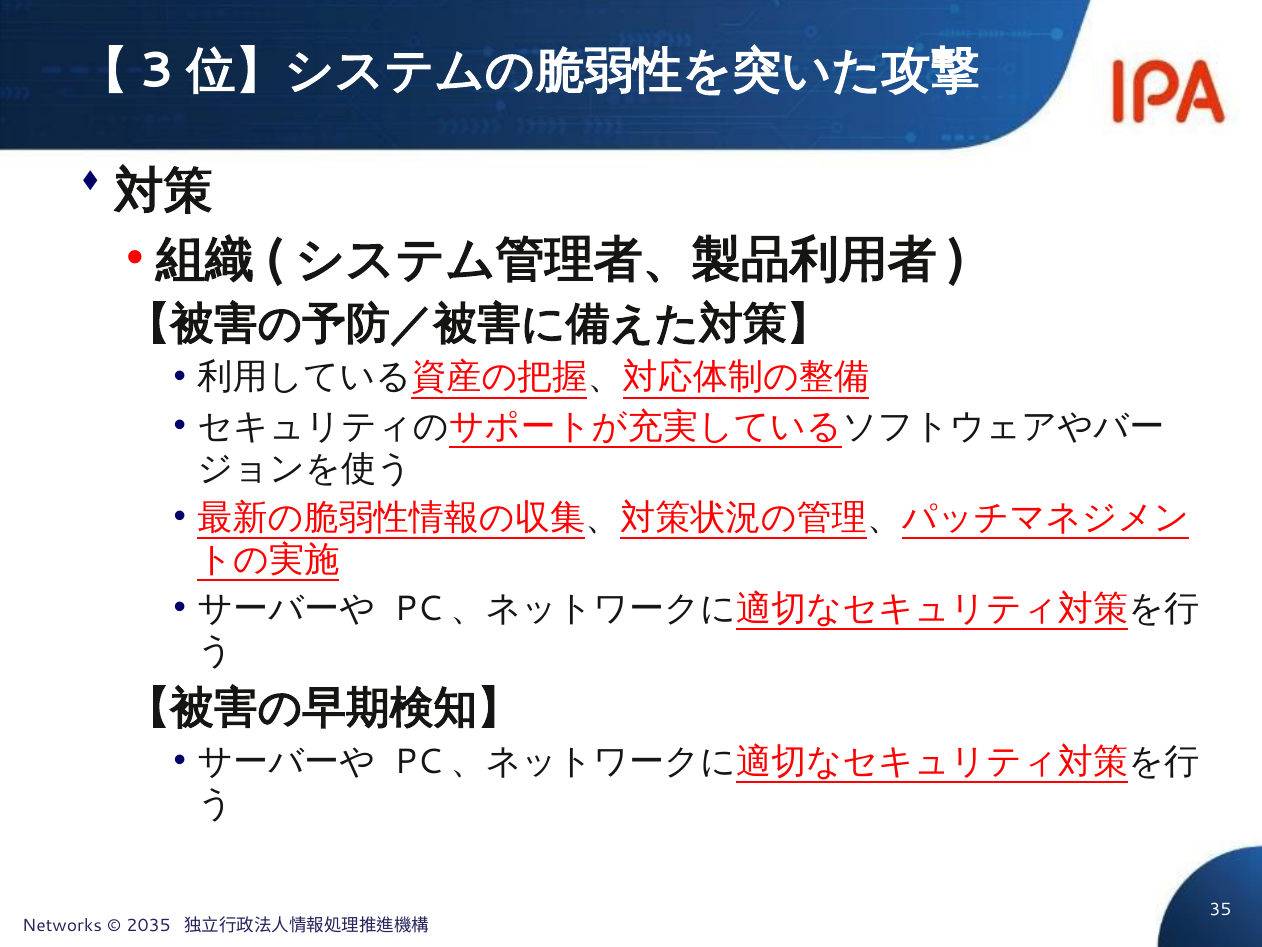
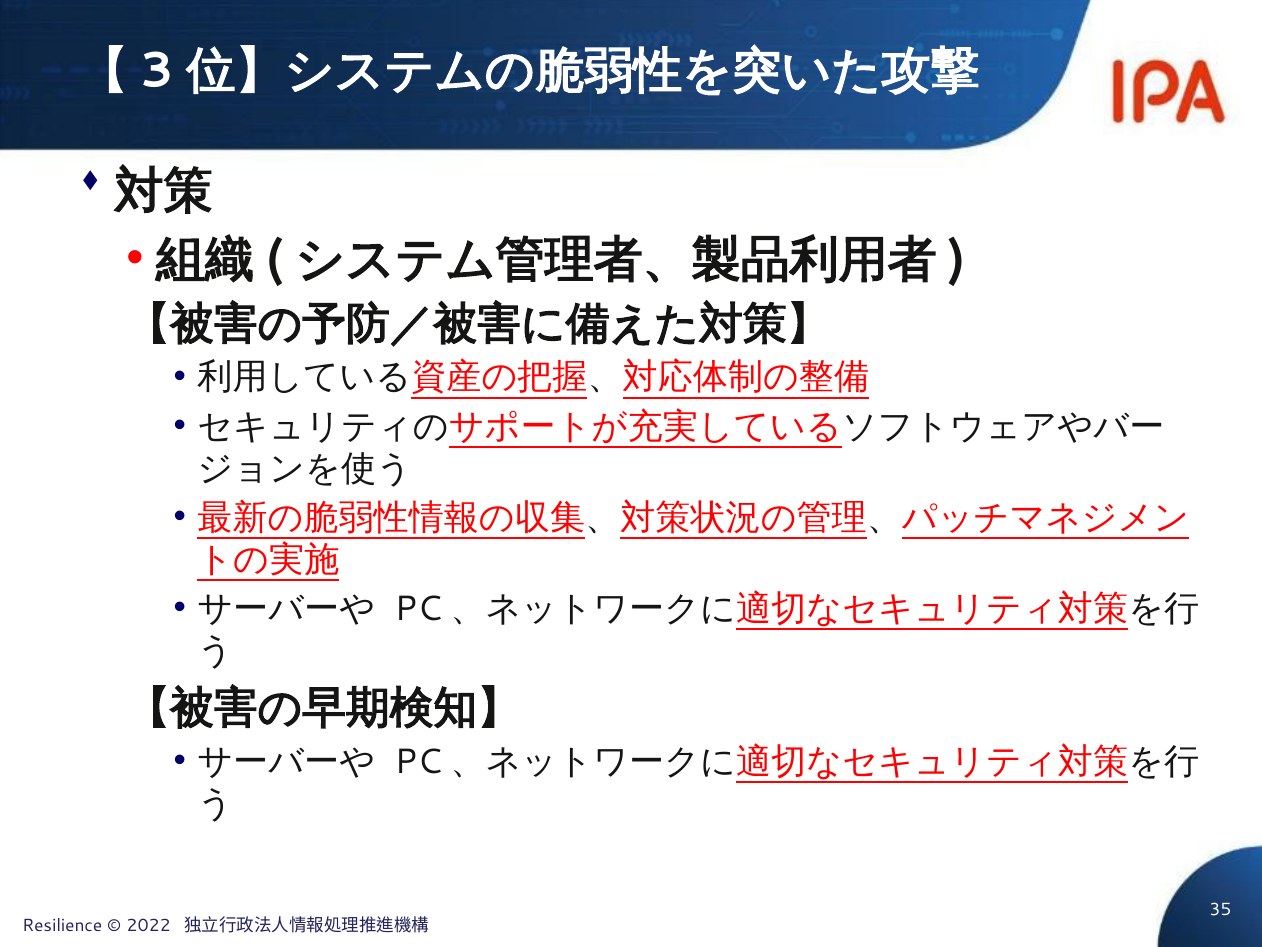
Networks: Networks -> Resilience (62, 925)
2035: 2035 -> 2022 (149, 925)
